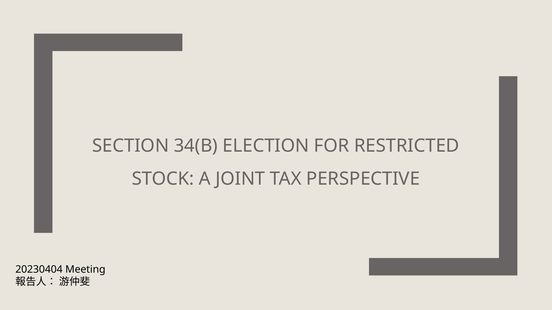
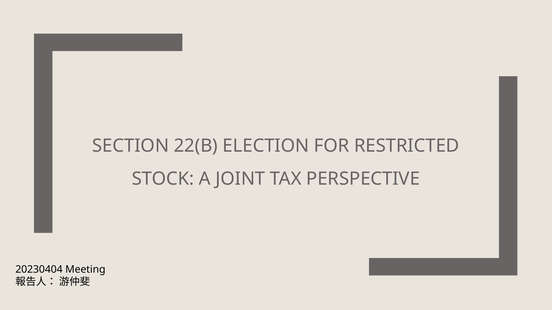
34(B: 34(B -> 22(B (196, 146)
